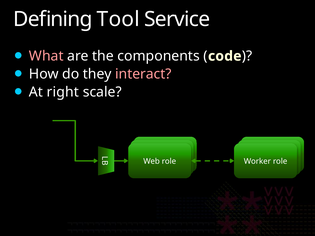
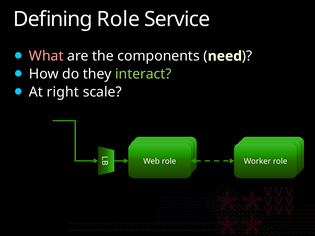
Defining Tool: Tool -> Role (118, 19)
code: code -> need (225, 56)
interact colour: pink -> light green (143, 74)
